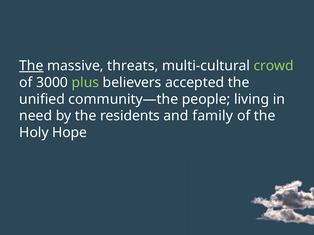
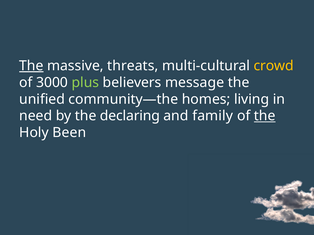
crowd colour: light green -> yellow (274, 66)
accepted: accepted -> message (195, 83)
people: people -> homes (206, 99)
residents: residents -> declaring (130, 116)
the underline: none -> present (265, 116)
Hope: Hope -> Been (69, 133)
